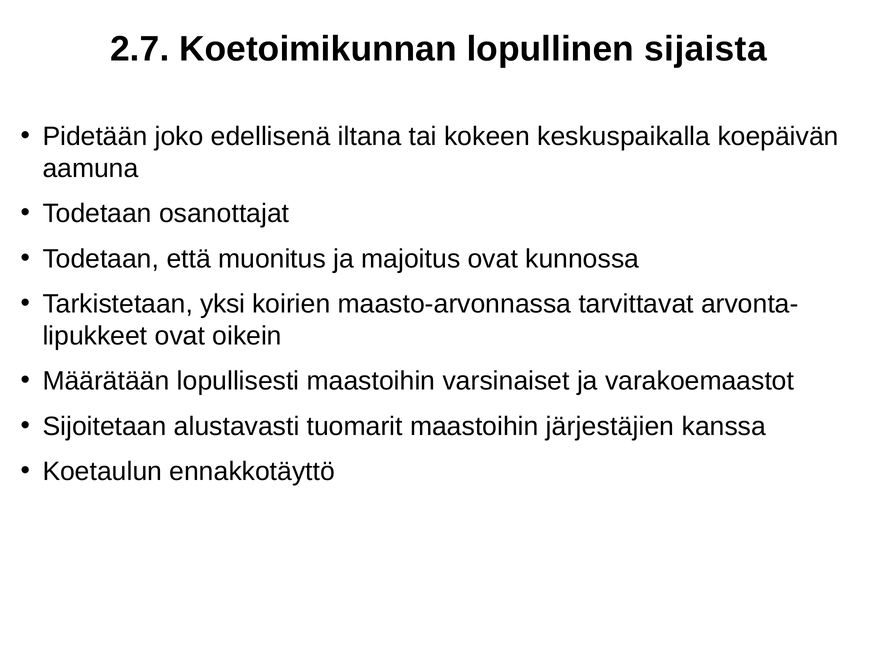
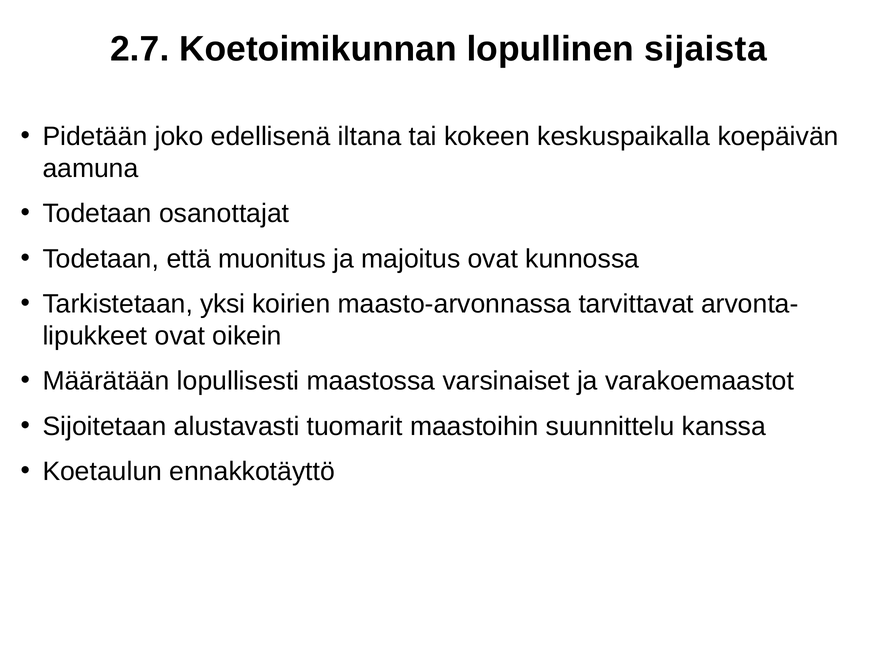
lopullisesti maastoihin: maastoihin -> maastossa (371, 381)
järjestäjien: järjestäjien -> suunnittelu (610, 426)
